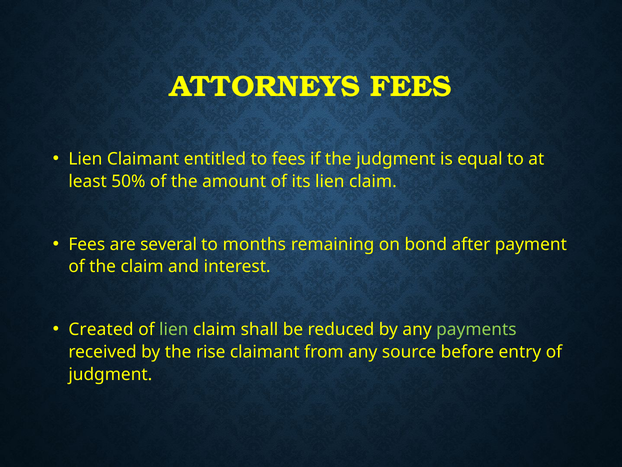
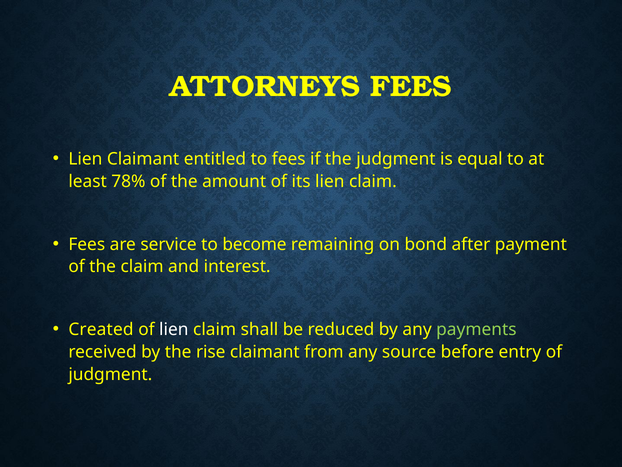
50%: 50% -> 78% (128, 181)
several: several -> service (169, 244)
months: months -> become (255, 244)
lien colour: light green -> white (174, 329)
